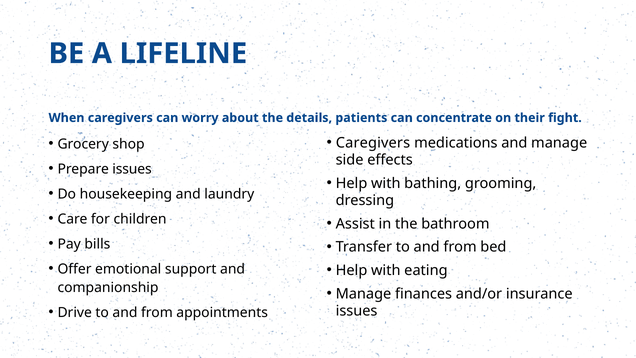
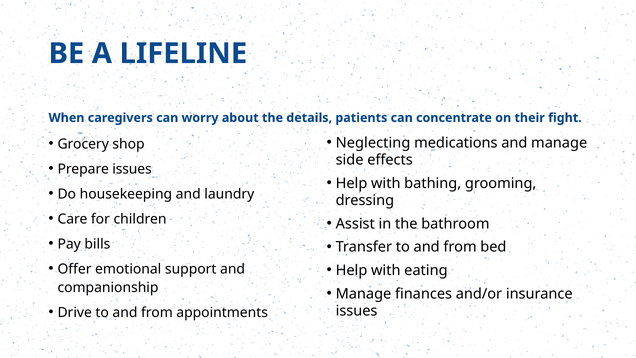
Caregivers: Caregivers -> Neglecting (373, 143)
